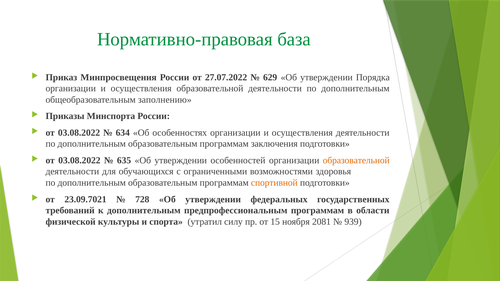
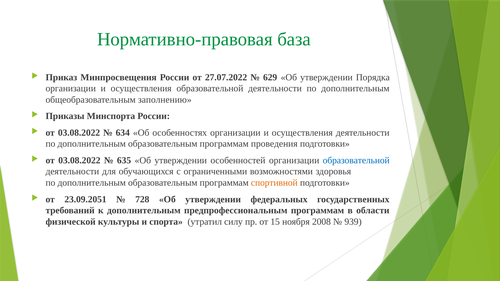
заключения: заключения -> проведения (274, 144)
образовательной colour: orange -> blue (356, 160)
23.09.7021: 23.09.7021 -> 23.09.2051 (85, 199)
2081: 2081 -> 2008 (321, 222)
